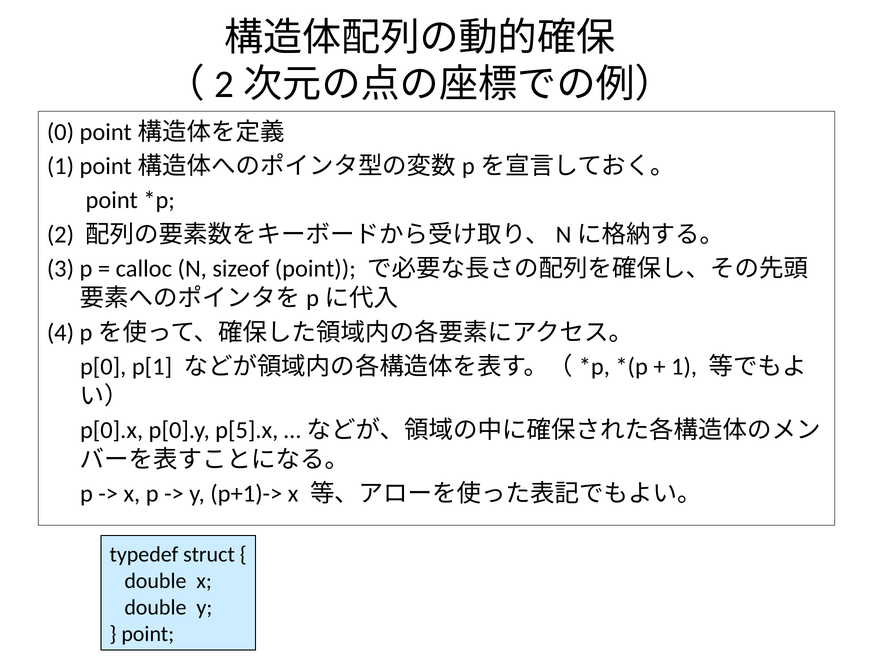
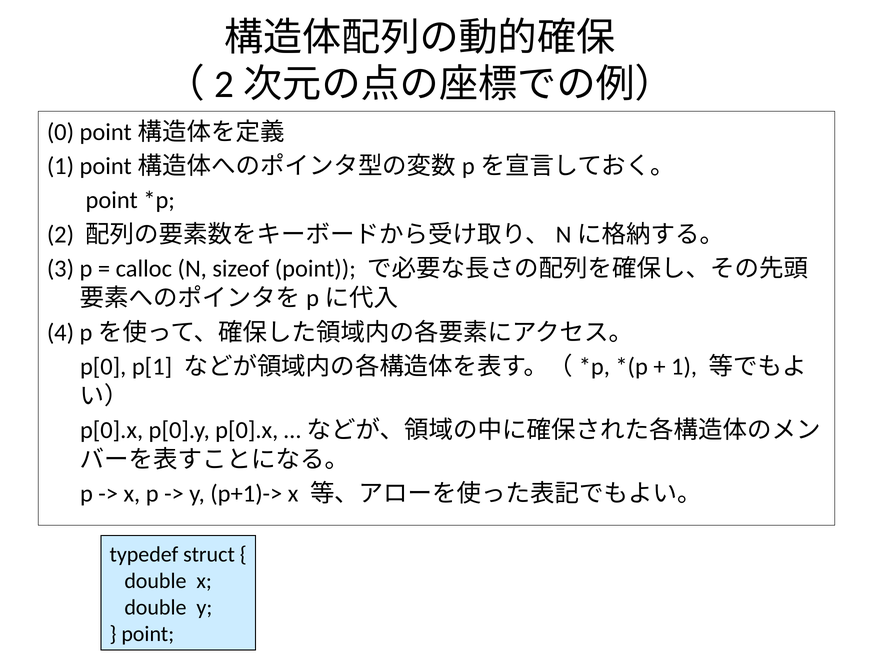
p[0].y p[5].x: p[5].x -> p[0].x (247, 430)
